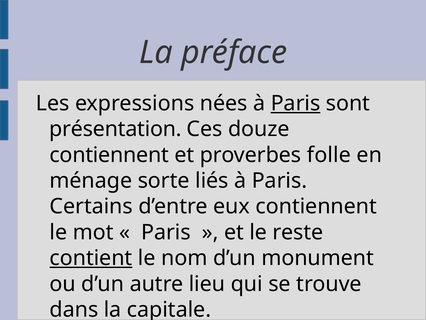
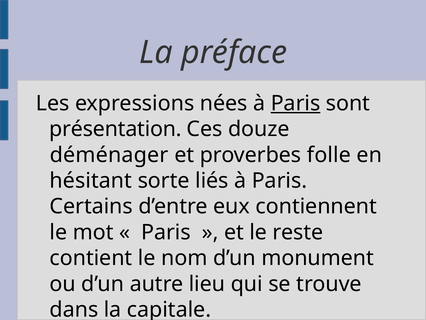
contiennent: contiennent -> déménager (109, 155)
ménage: ménage -> hésitant (91, 180)
contient underline: present -> none (91, 258)
